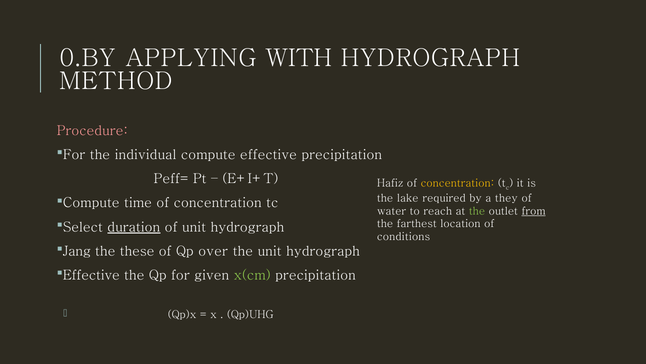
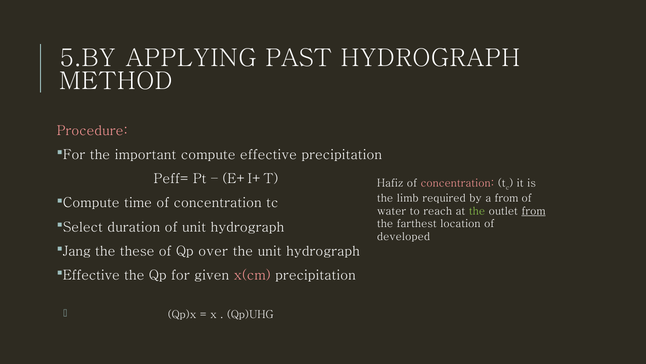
0.BY: 0.BY -> 5.BY (88, 58)
WITH: WITH -> PAST (299, 58)
individual: individual -> important (146, 155)
concentration colour: yellow -> pink (457, 183)
lake: lake -> limb (408, 198)
a they: they -> from (506, 198)
duration underline: present -> none (134, 227)
conditions: conditions -> developed (404, 236)
x(cm colour: light green -> pink (252, 275)
